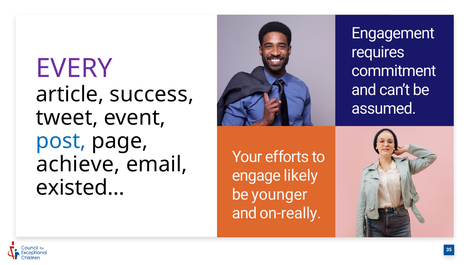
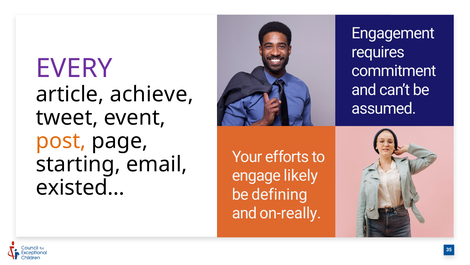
success: success -> achieve (152, 94)
post colour: blue -> orange (61, 141)
achieve: achieve -> starting (78, 164)
younger: younger -> defining (279, 194)
